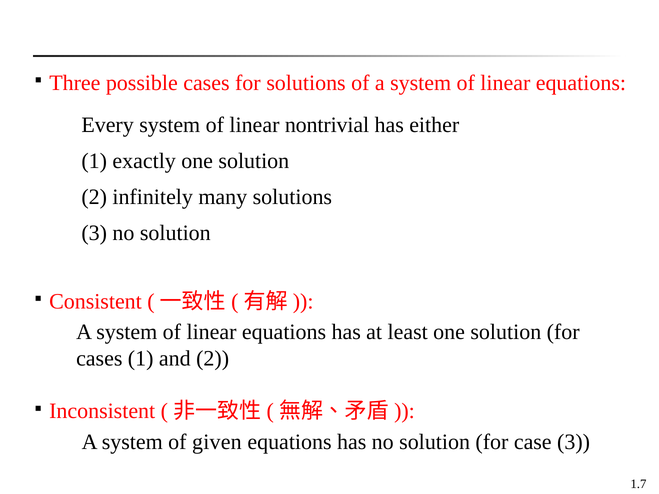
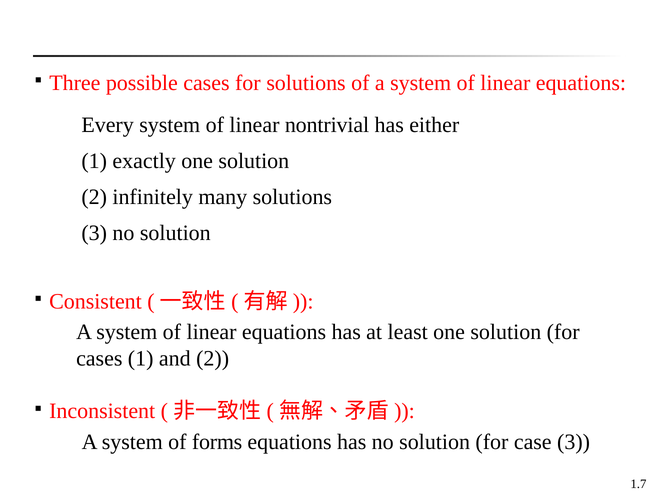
given: given -> forms (217, 442)
